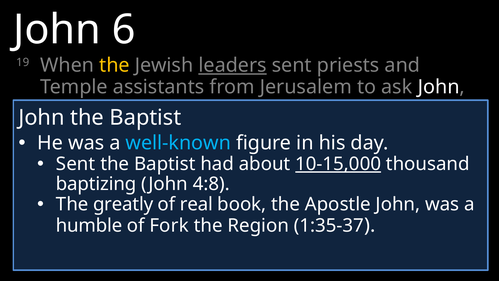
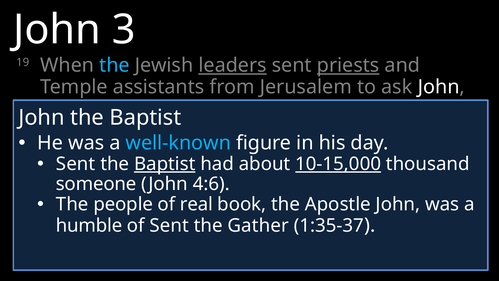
6: 6 -> 3 (124, 30)
the colour: yellow -> light blue (114, 65)
priests underline: none -> present (348, 65)
Baptist underline: none -> present (165, 164)
baptizing: baptizing -> someone (96, 184)
4:8: 4:8 -> 4:6 (211, 184)
greatly: greatly -> people (123, 204)
of Fork: Fork -> Sent (169, 225)
Region: Region -> Gather (258, 225)
